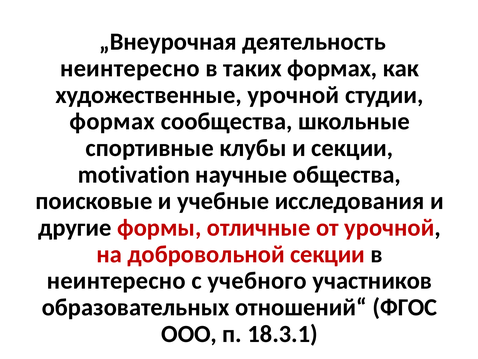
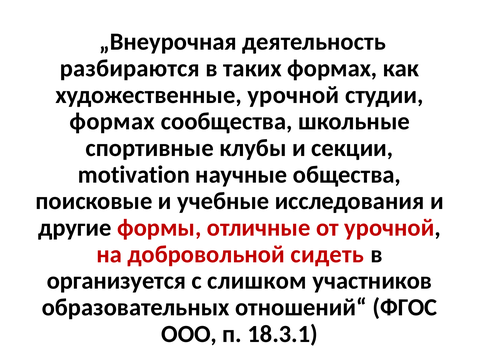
неинтересно: неинтересно -> разбираются (130, 68)
добровольной секции: секции -> сидеть (327, 254)
неинтересно: неинтересно -> организуется (116, 280)
учебного: учебного -> слишком (257, 280)
